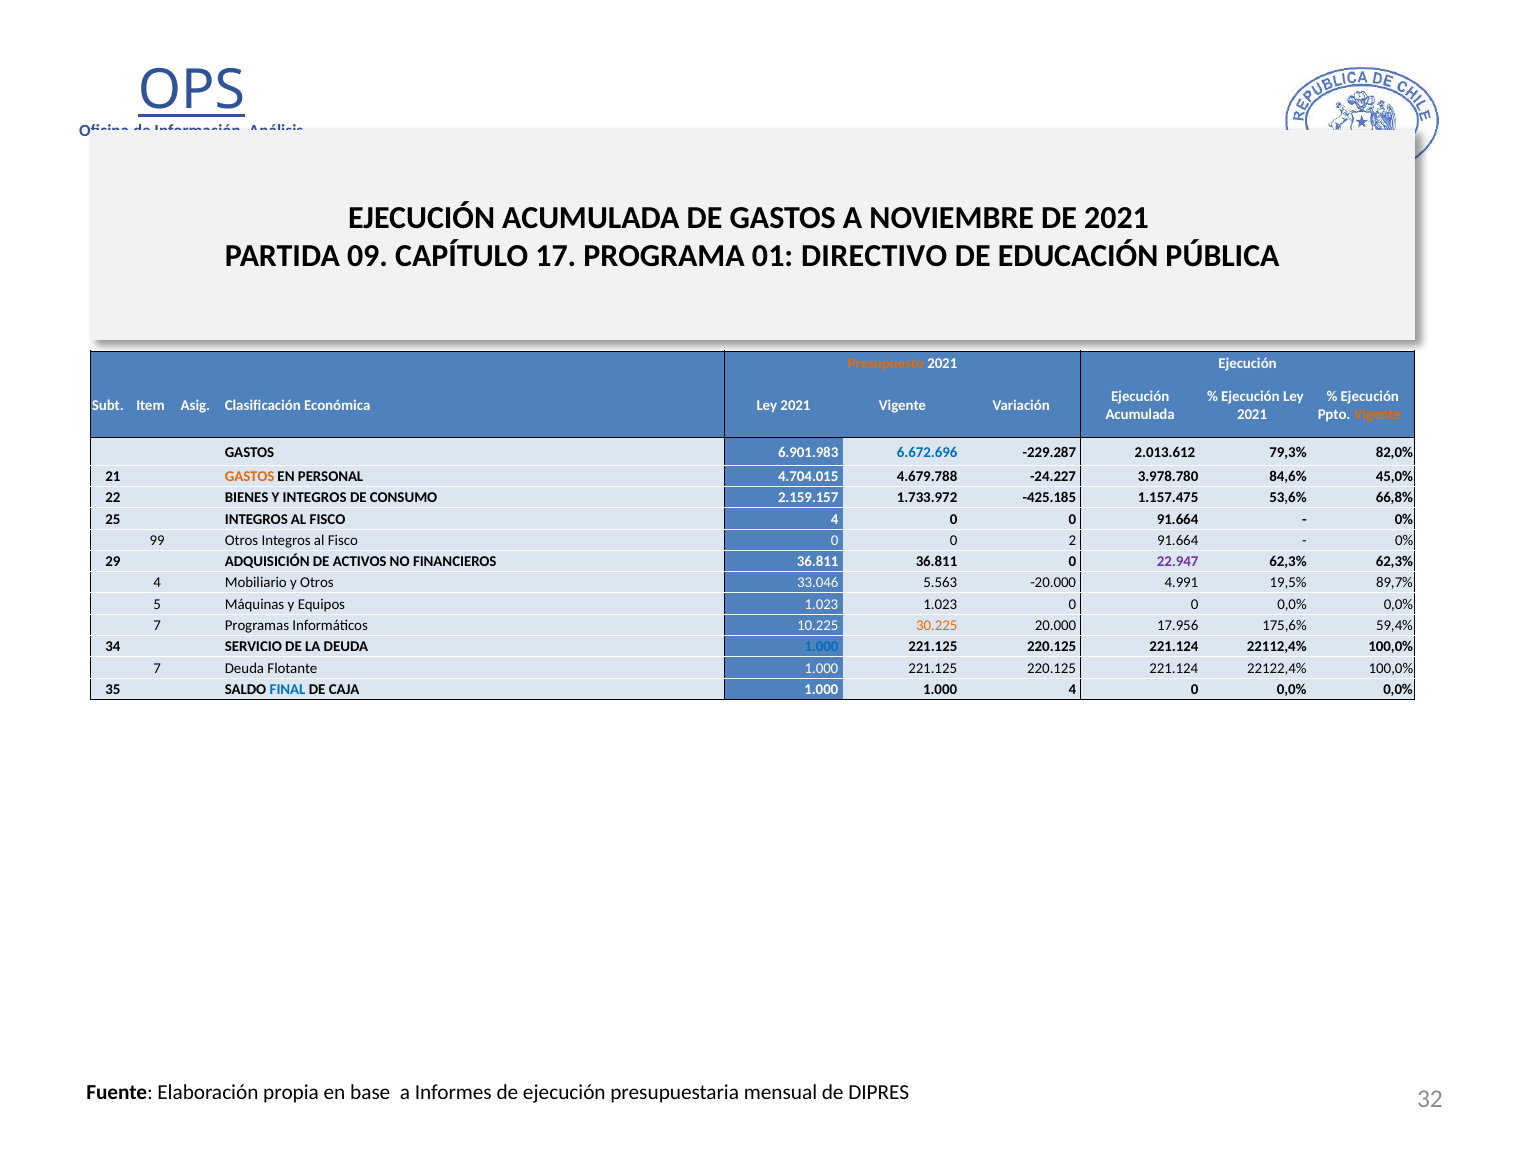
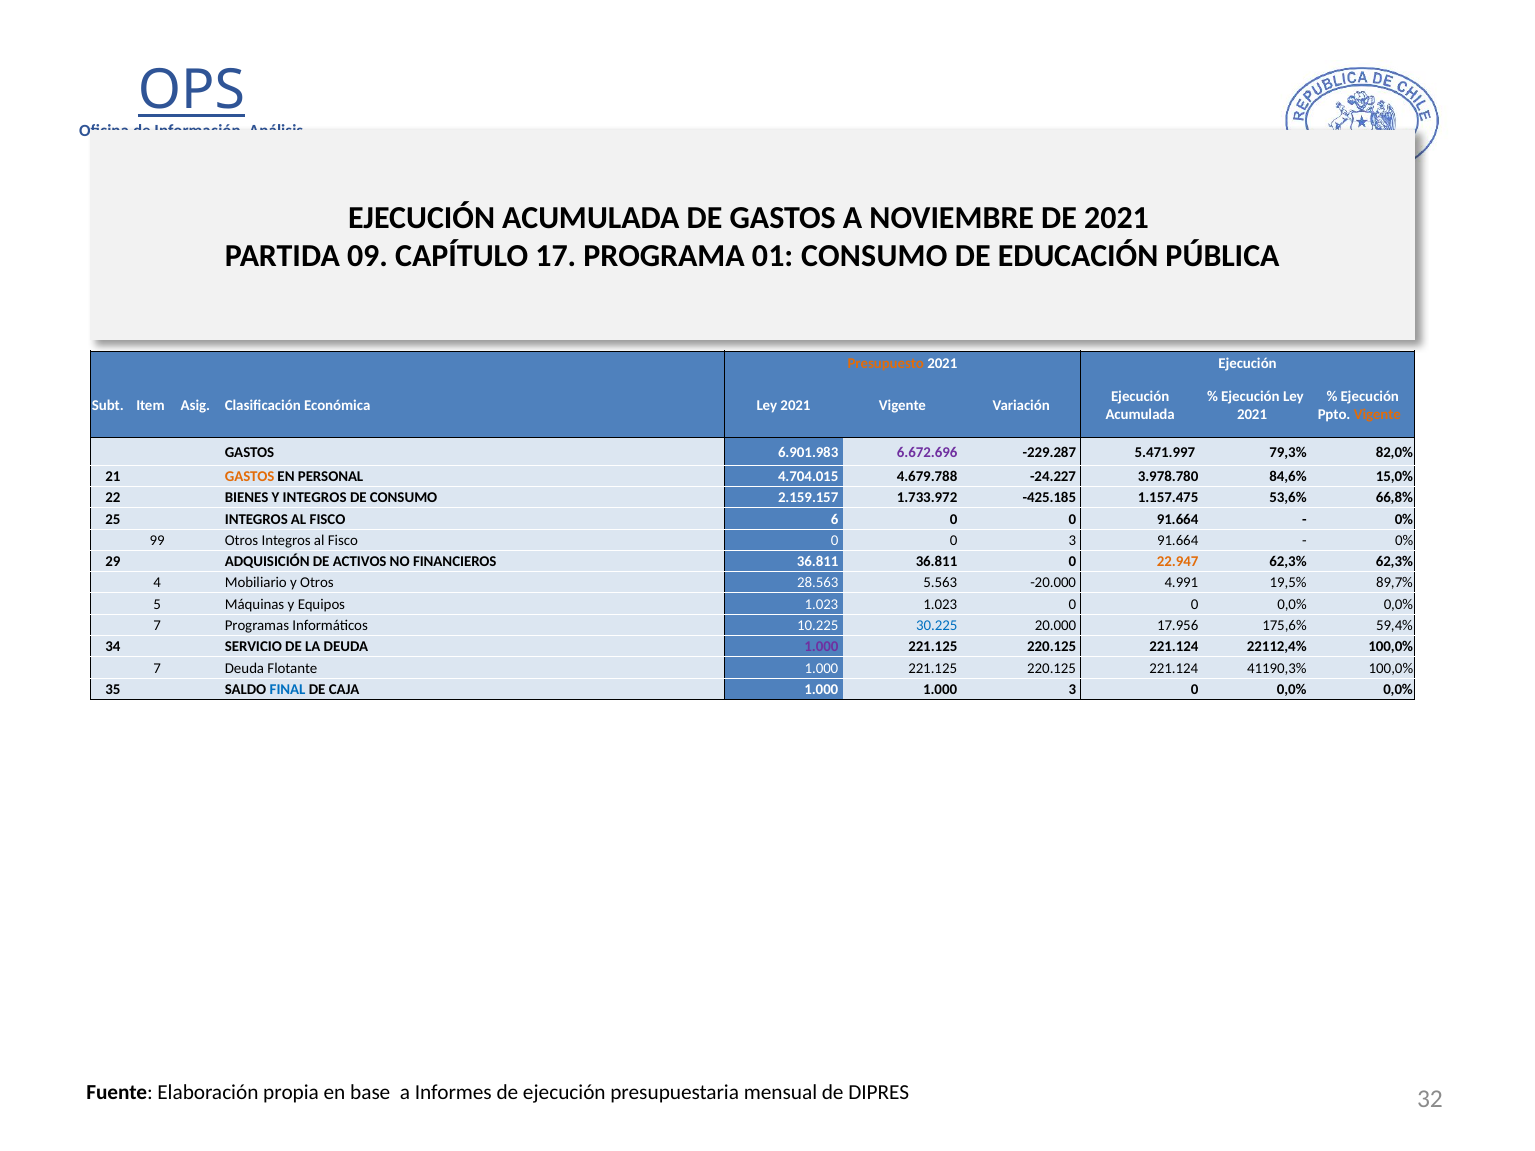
01 DIRECTIVO: DIRECTIVO -> CONSUMO (874, 256)
6.672.696 colour: blue -> purple (927, 452)
2.013.612: 2.013.612 -> 5.471.997 (1165, 452)
45,0%: 45,0% -> 15,0% (1395, 477)
FISCO 4: 4 -> 6 (835, 519)
0 2: 2 -> 3 (1072, 541)
22.947 colour: purple -> orange (1178, 562)
33.046: 33.046 -> 28.563 (818, 583)
30.225 colour: orange -> blue (937, 626)
1.000 colour: blue -> purple (821, 647)
22122,4%: 22122,4% -> 41190,3% (1277, 668)
1.000 4: 4 -> 3 (1072, 690)
